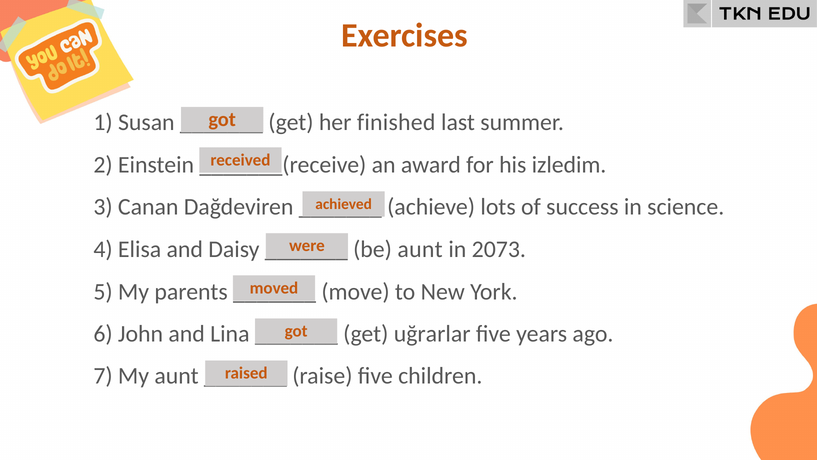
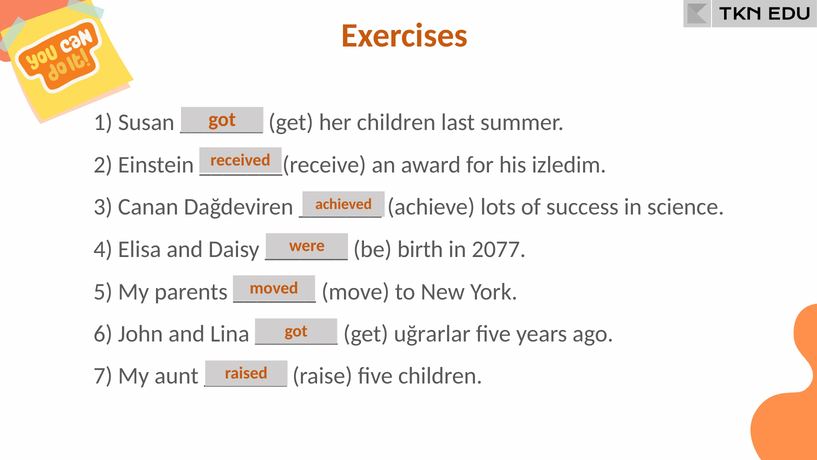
her finished: finished -> children (396, 122)
be aunt: aunt -> birth (420, 249)
2073: 2073 -> 2077 (499, 249)
